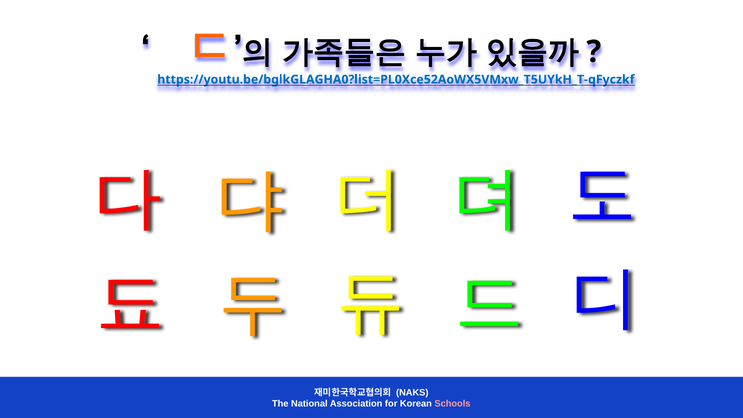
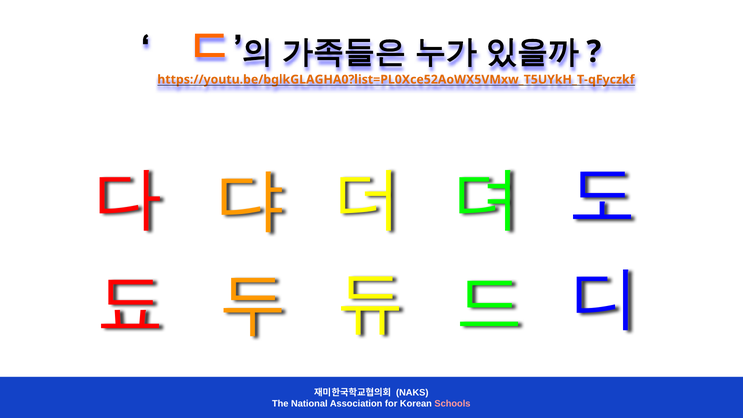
https://youtu.be/bglkGLAGHA0?list=PL0Xce52AoWX5VMxw_T5UYkH_T-qFyczkf colour: blue -> orange (396, 80)
